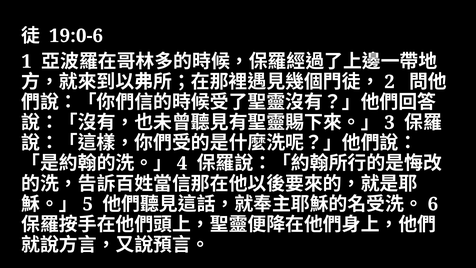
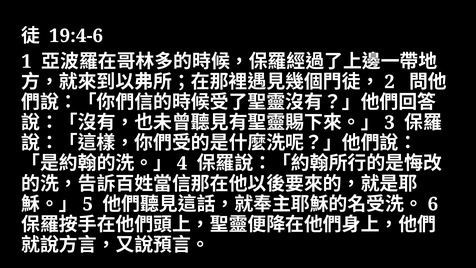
19:0-6: 19:0-6 -> 19:4-6 (76, 36)
